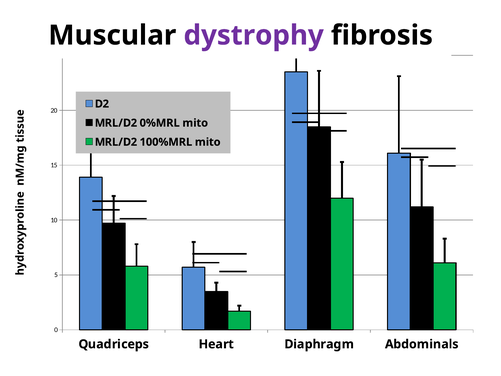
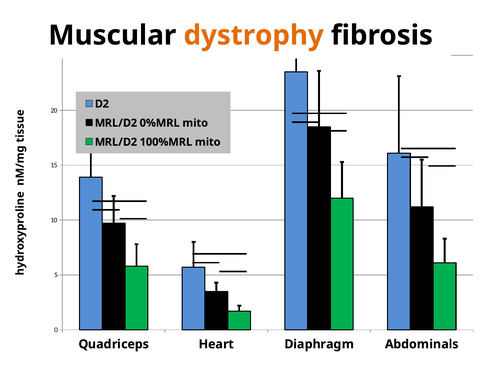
dystrophy colour: purple -> orange (254, 35)
